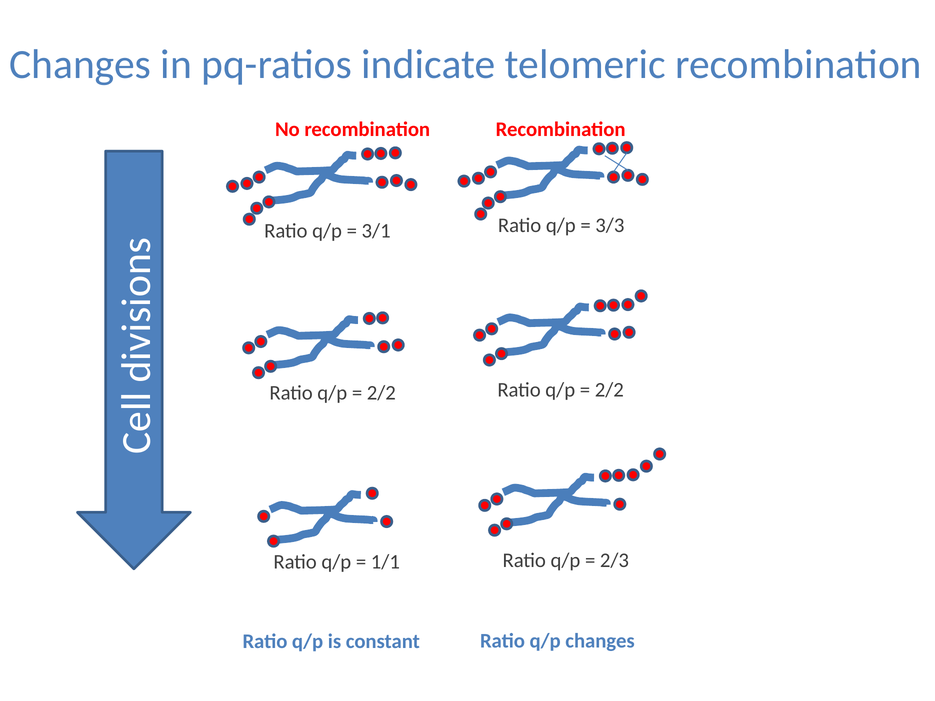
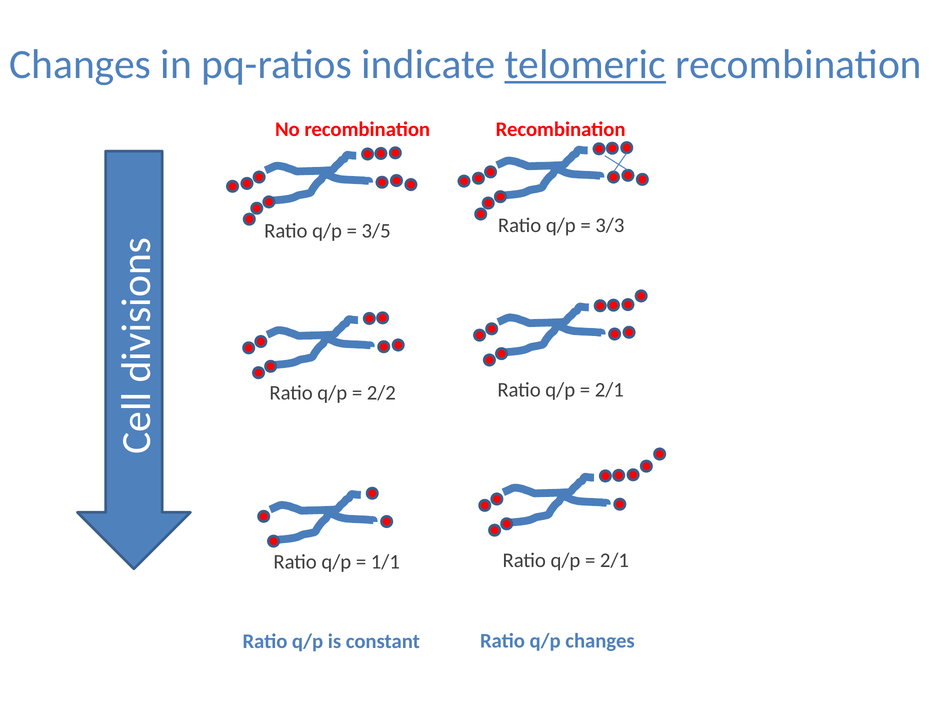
telomeric underline: none -> present (585, 64)
3/1: 3/1 -> 3/5 (376, 231)
2/2: 2/2 -> 2/1 (609, 390)
2/3: 2/3 -> 2/1 (614, 560)
